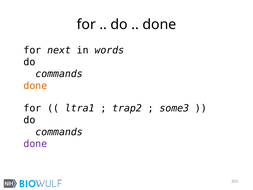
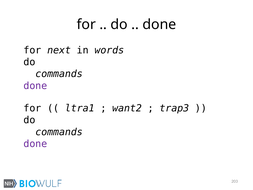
done colour: orange -> purple (35, 86)
trap2: trap2 -> want2 (127, 108)
some3: some3 -> trap3 (174, 108)
